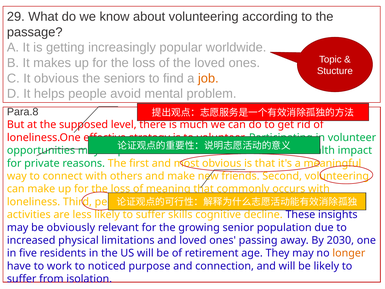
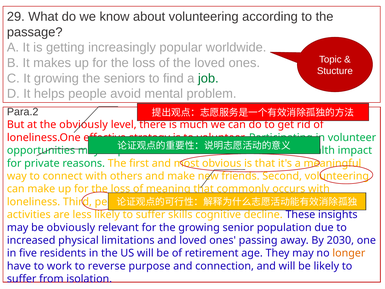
It obvious: obvious -> growing (56, 78)
job colour: orange -> green (208, 78)
Para.8: Para.8 -> Para.2 (23, 112)
the supposed: supposed -> obviously (84, 125)
noticed: noticed -> reverse (107, 266)
